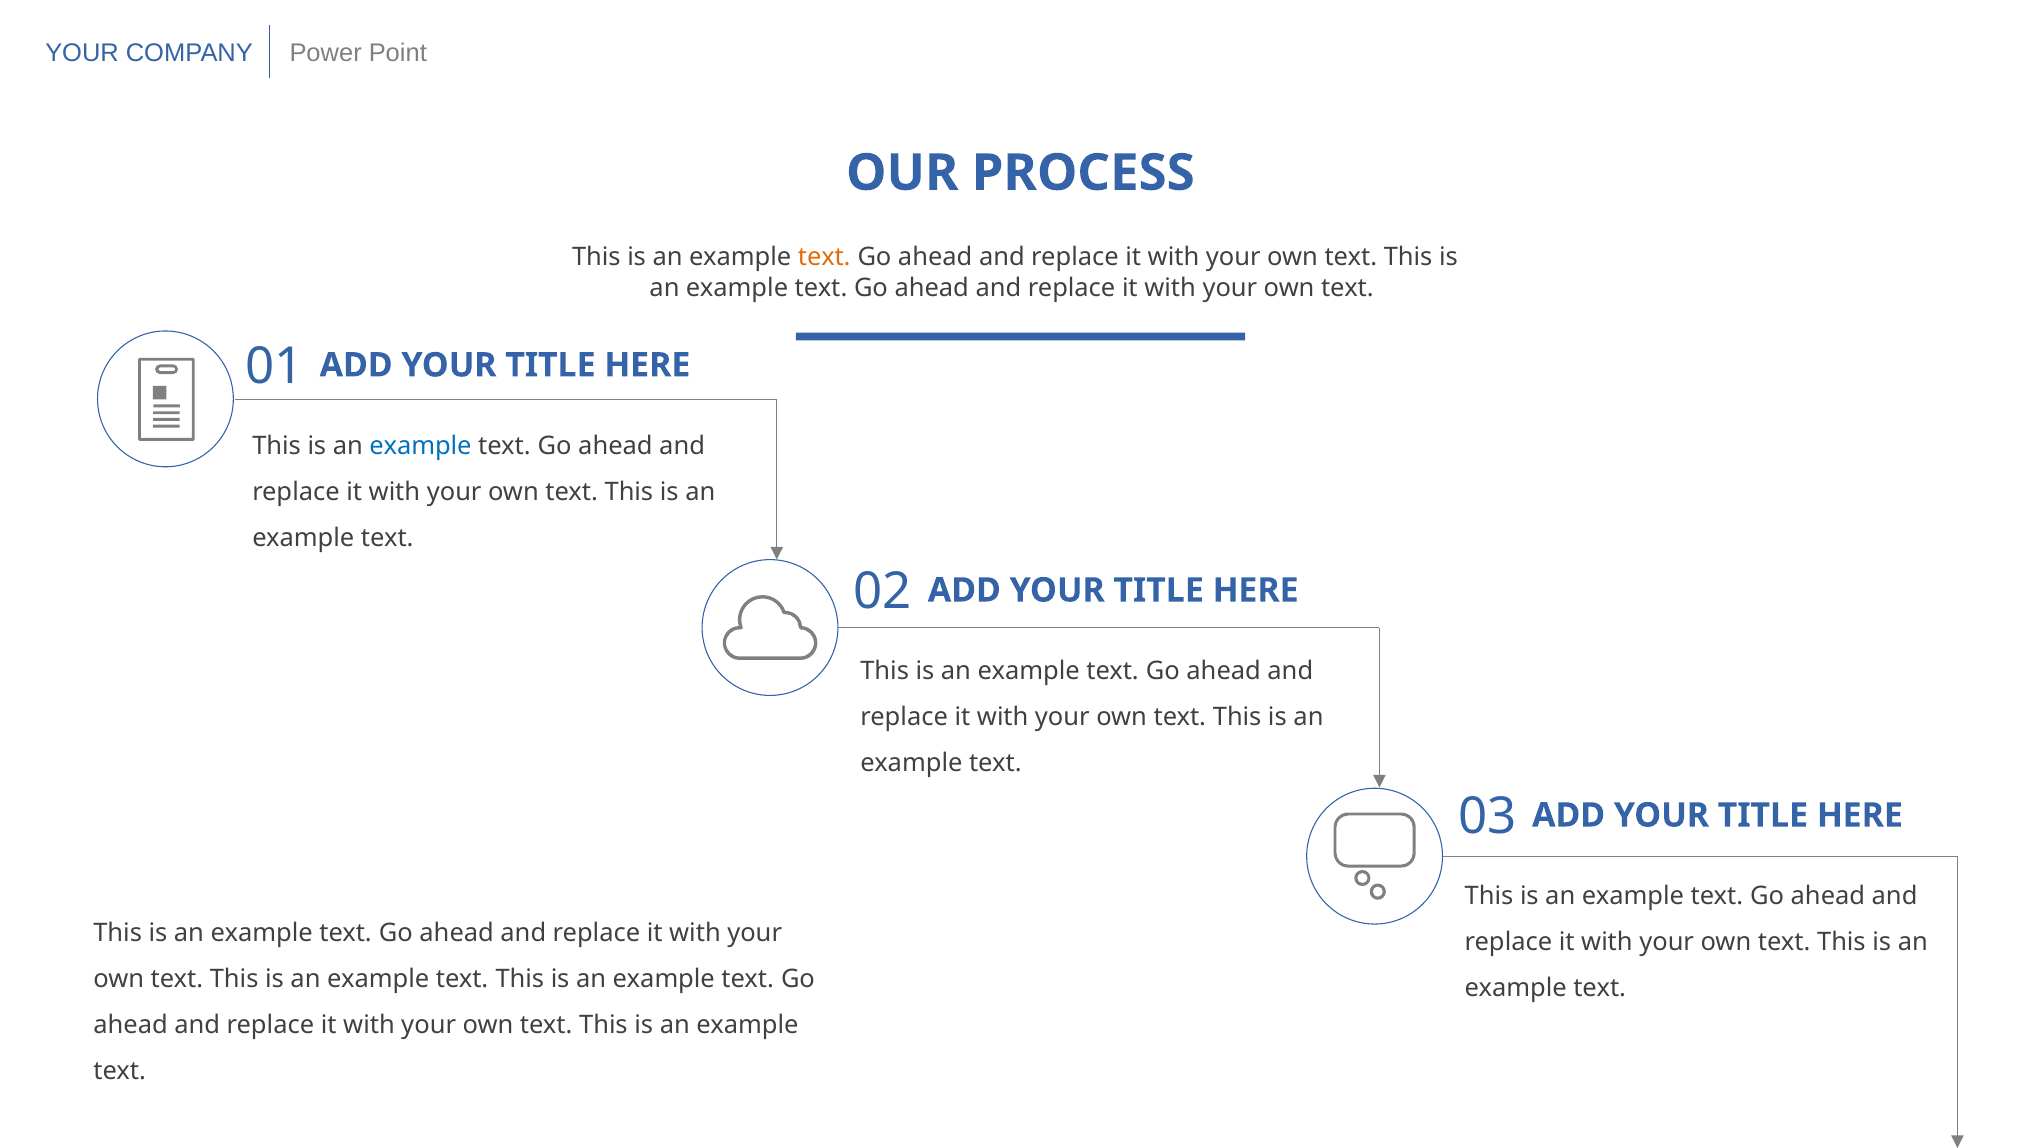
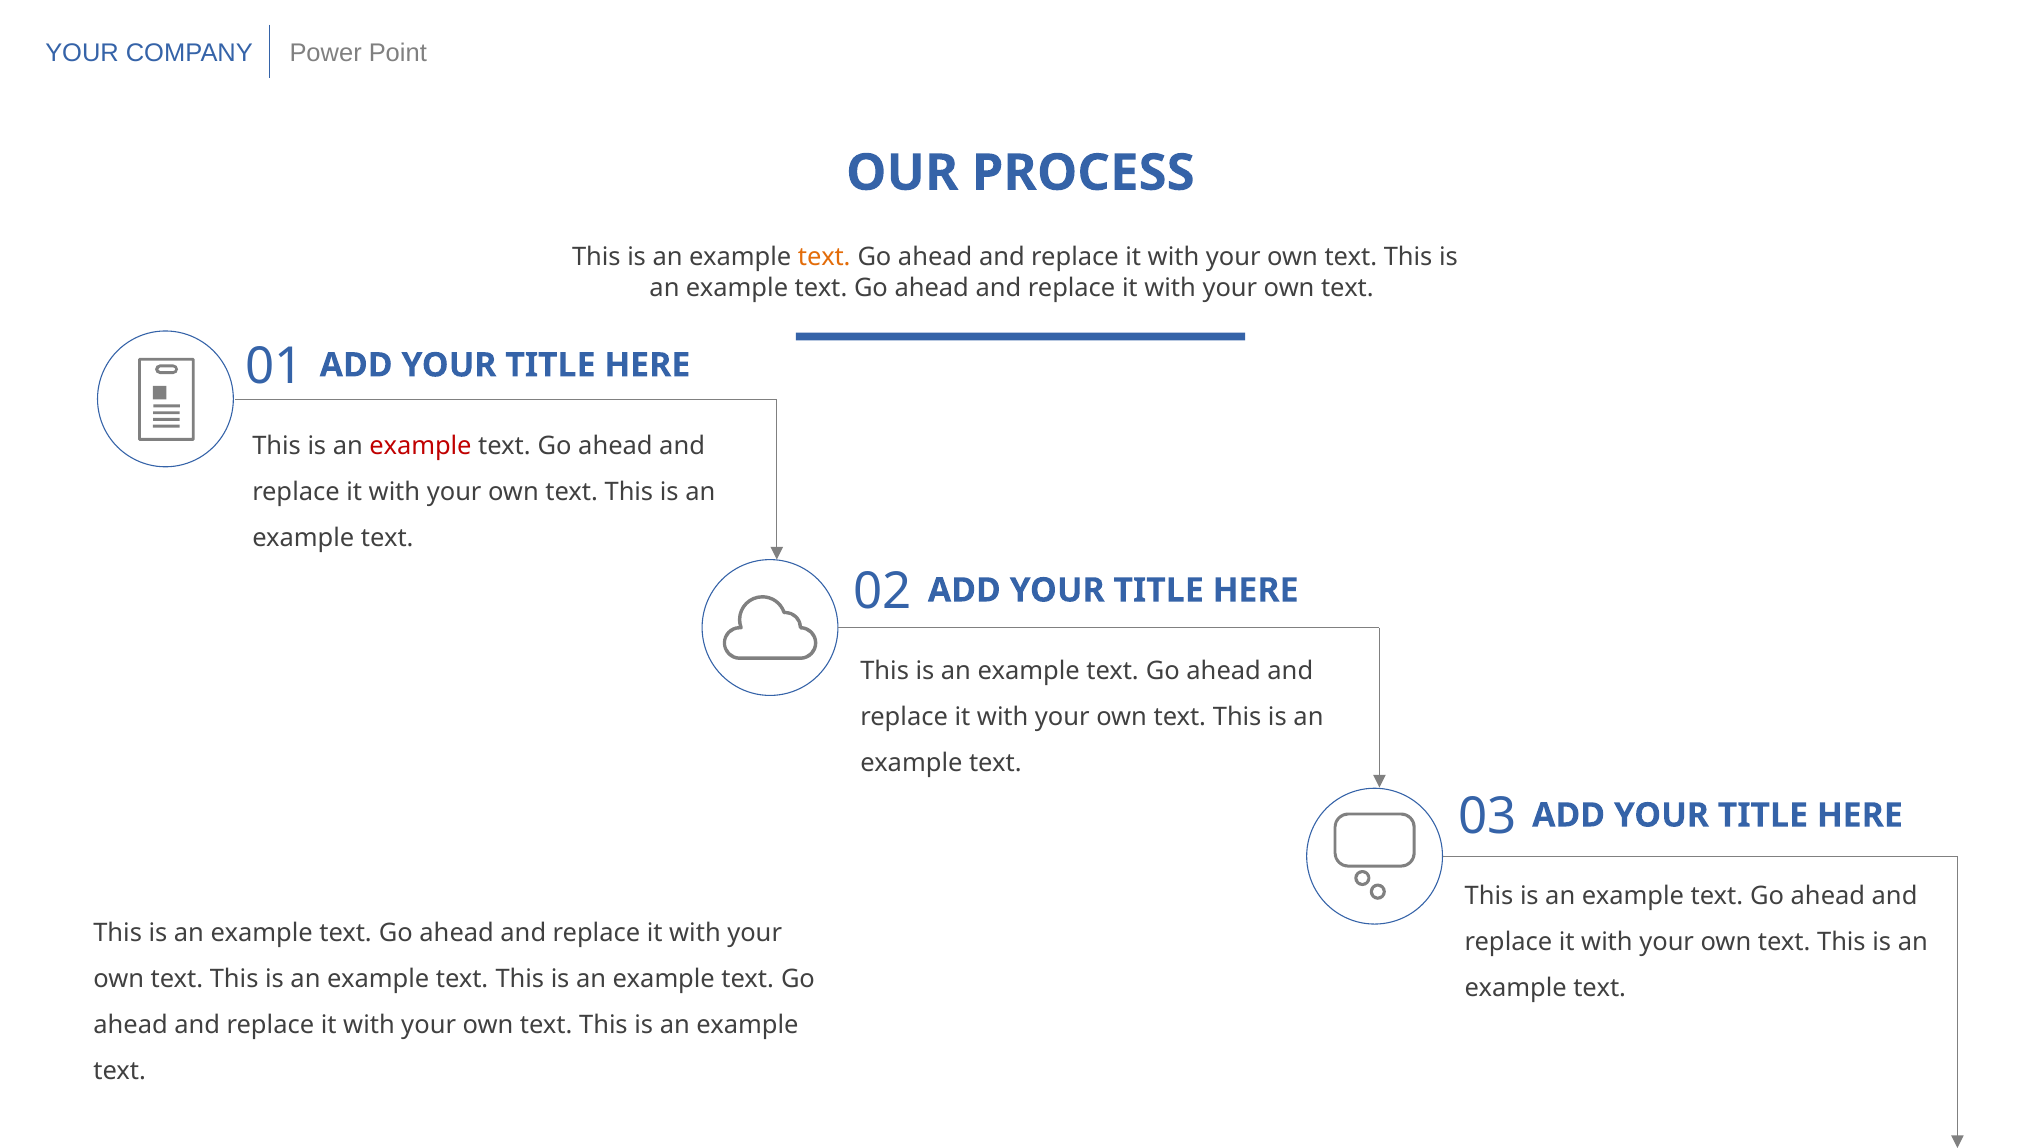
example colour: blue -> red (420, 446)
